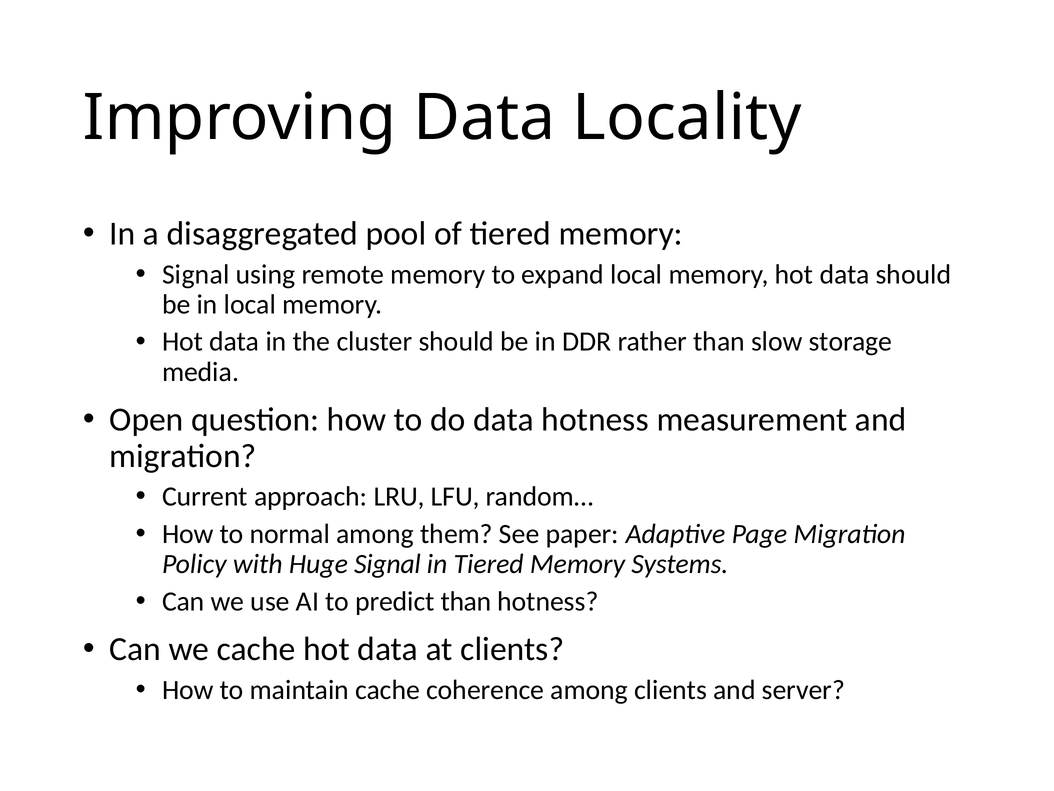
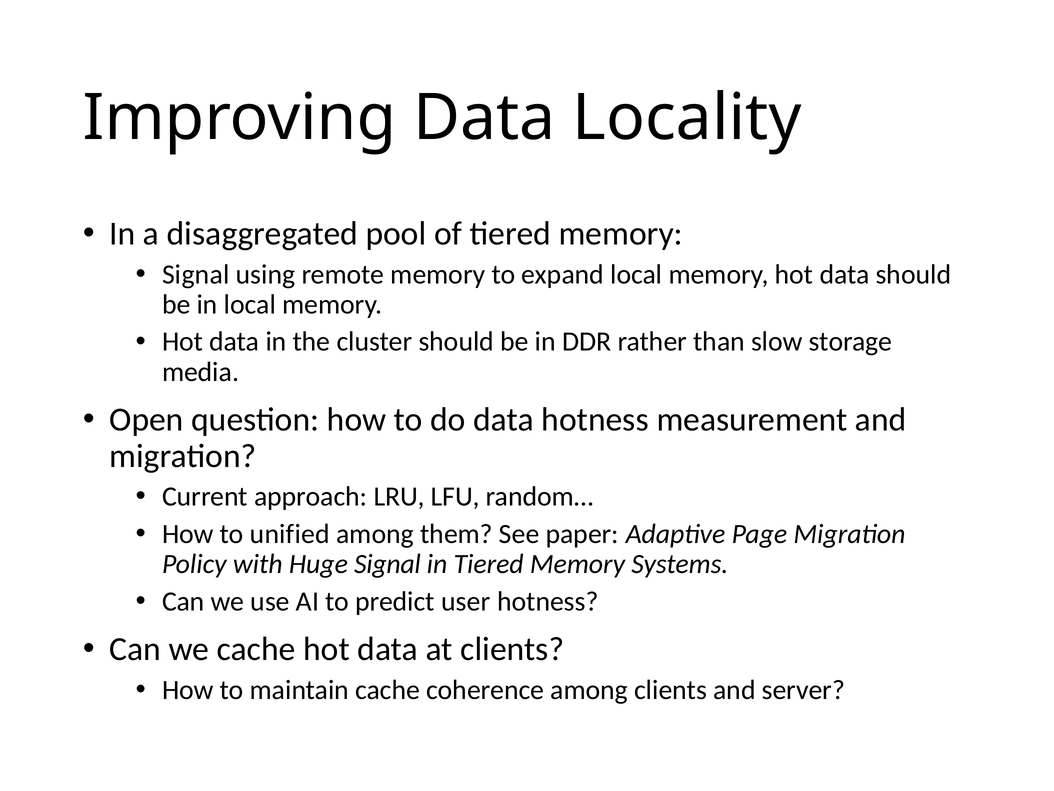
normal: normal -> unified (290, 534)
predict than: than -> user (466, 601)
